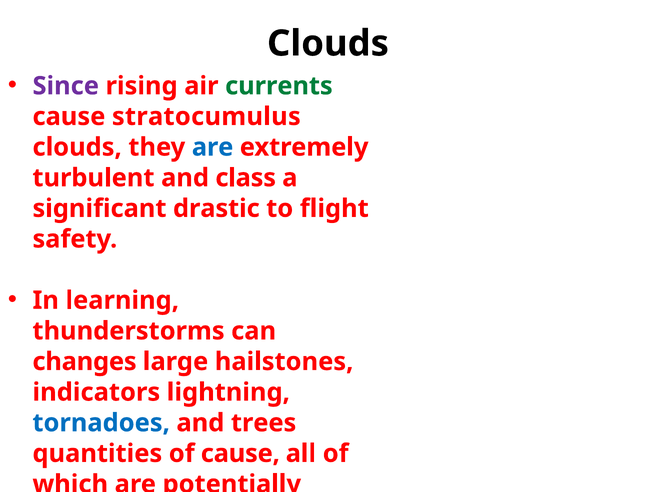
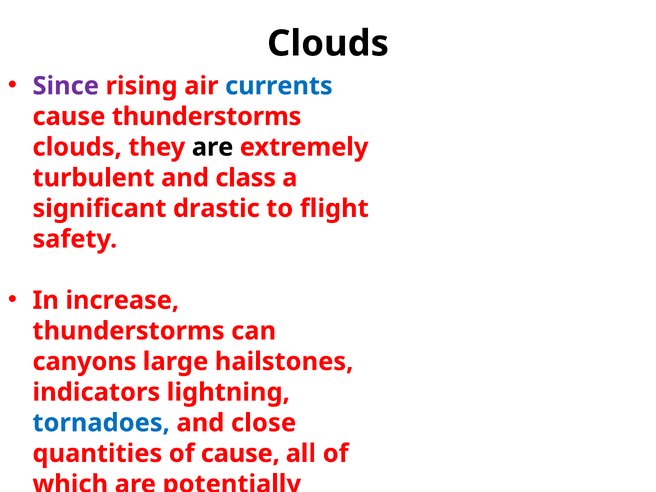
currents colour: green -> blue (279, 86)
cause stratocumulus: stratocumulus -> thunderstorms (207, 117)
are colour: blue -> black (213, 147)
learning: learning -> increase (122, 300)
changes: changes -> canyons (84, 362)
trees: trees -> close (264, 423)
